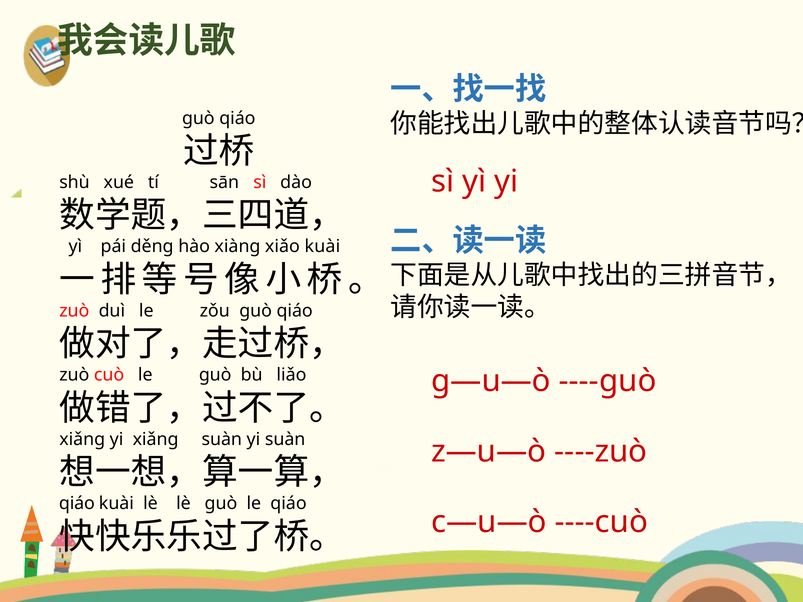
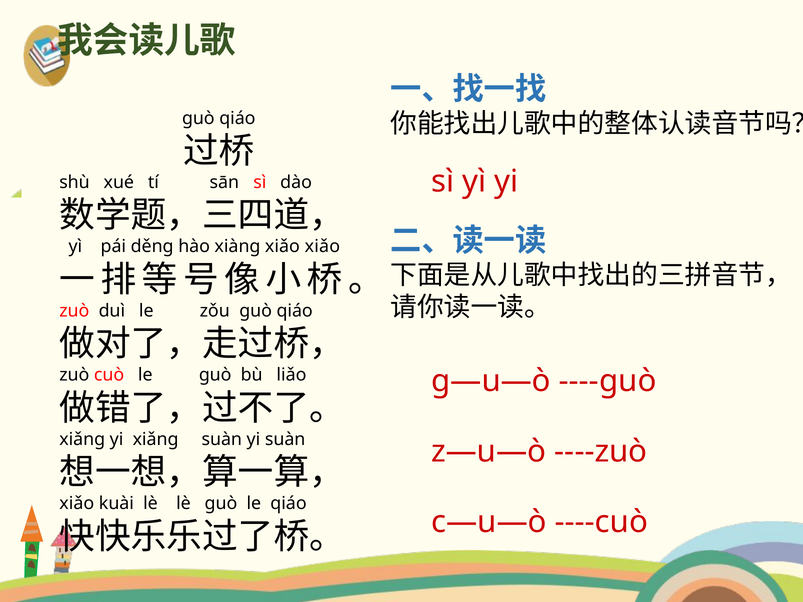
xiǎo kuài: kuài -> xiǎo (322, 247)
qiáo: qiáo -> xiǎo (77, 504)
